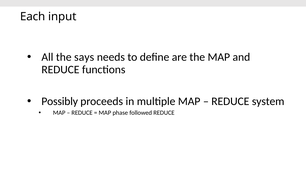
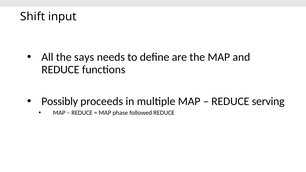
Each: Each -> Shift (33, 16)
system: system -> serving (268, 101)
